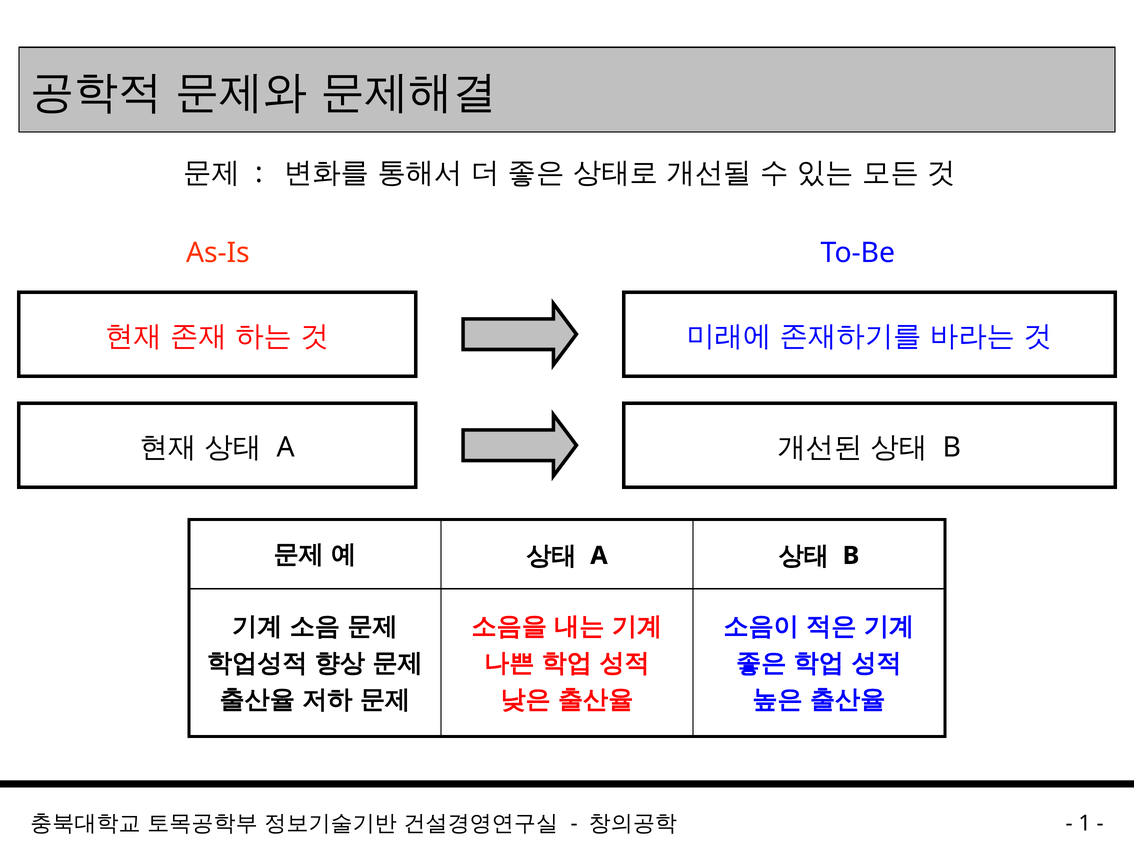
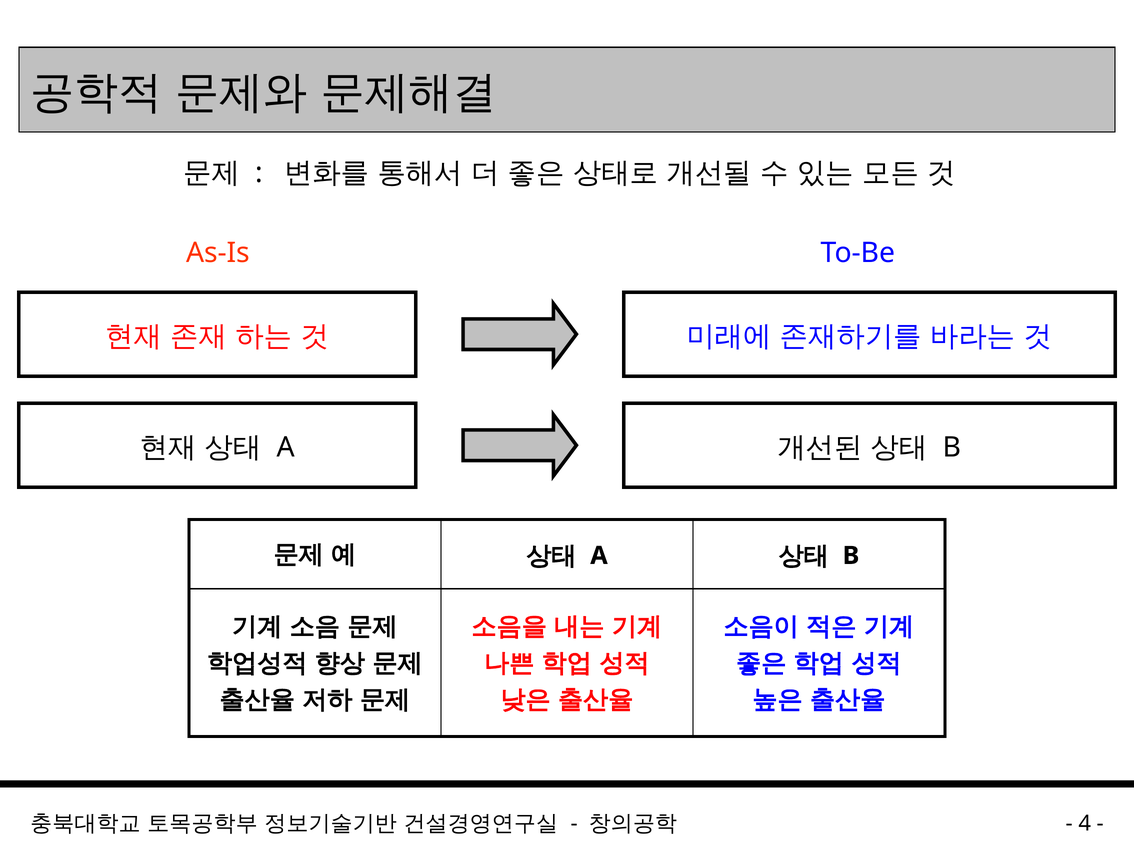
1: 1 -> 4 (1085, 824)
